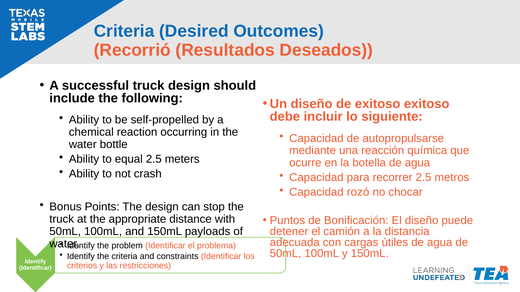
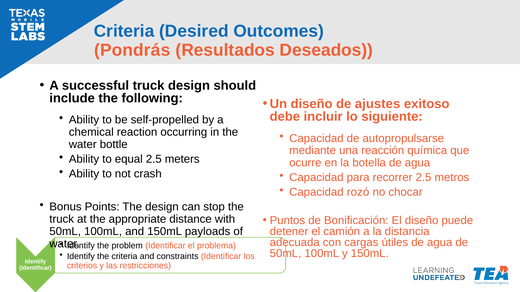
Recorrió: Recorrió -> Pondrás (132, 50)
de exitoso: exitoso -> ajustes (378, 104)
